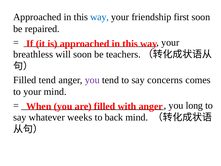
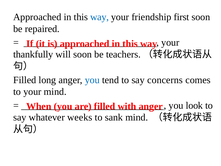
breathless: breathless -> thankfully (33, 54)
Filled tend: tend -> long (47, 80)
you colour: purple -> blue (92, 80)
long: long -> look (194, 105)
back: back -> sank (114, 117)
